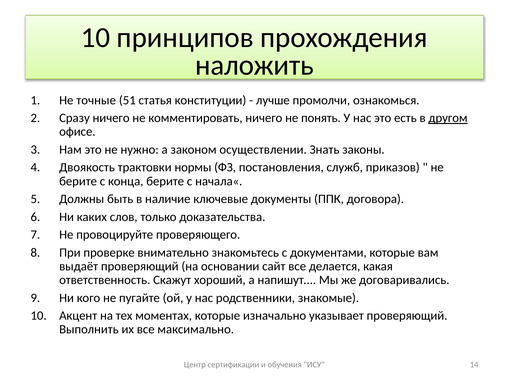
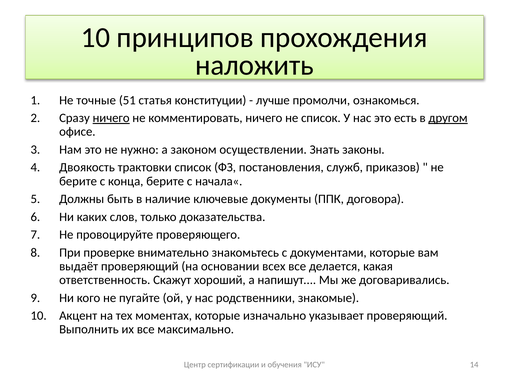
ничего underline: none -> present (111, 118)
не понять: понять -> список (321, 118)
трактовки нормы: нормы -> список (193, 167)
сайт: сайт -> всех (274, 266)
